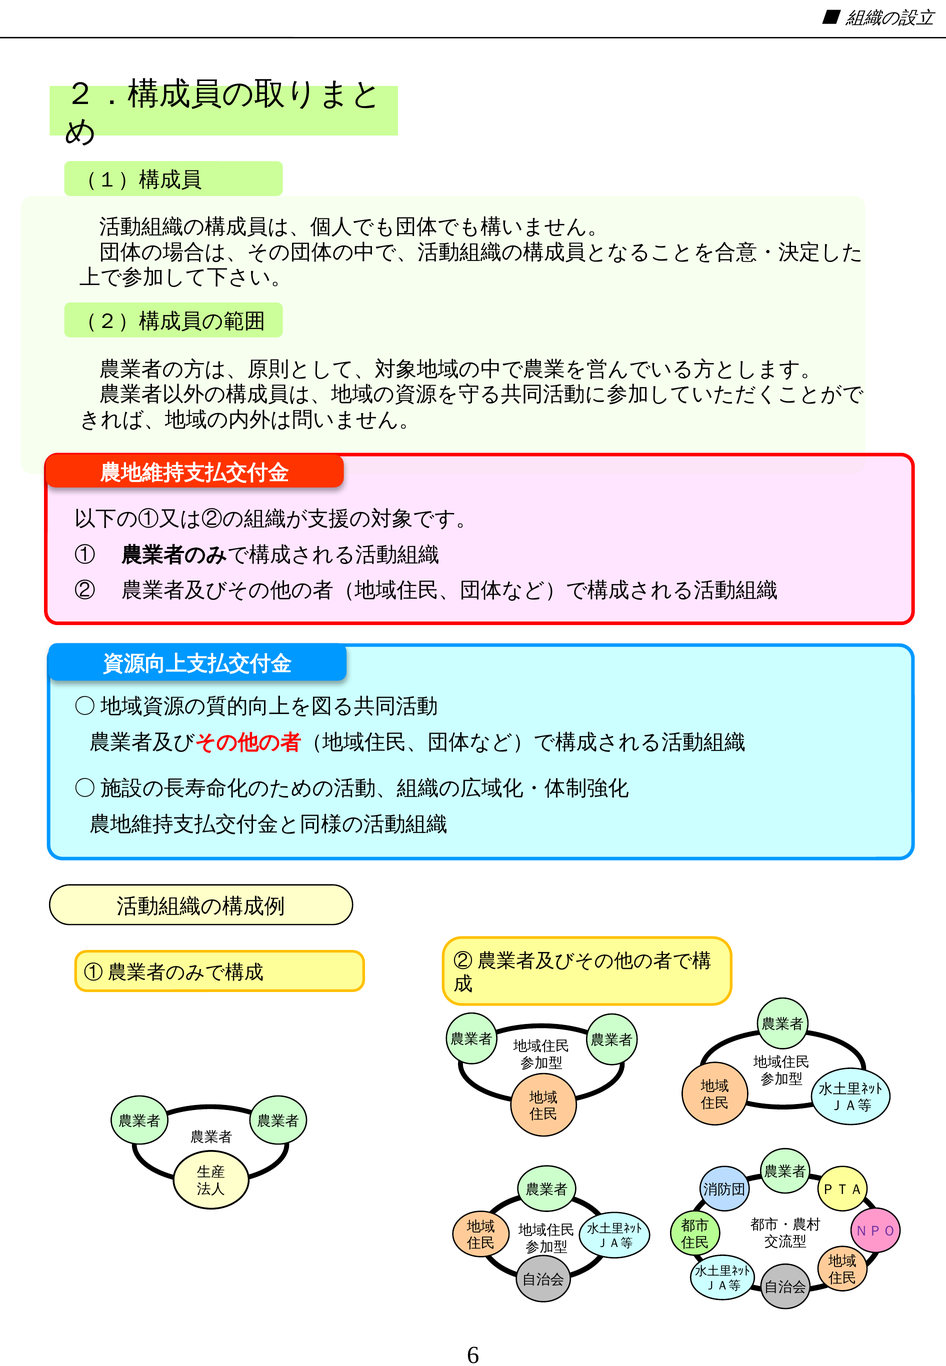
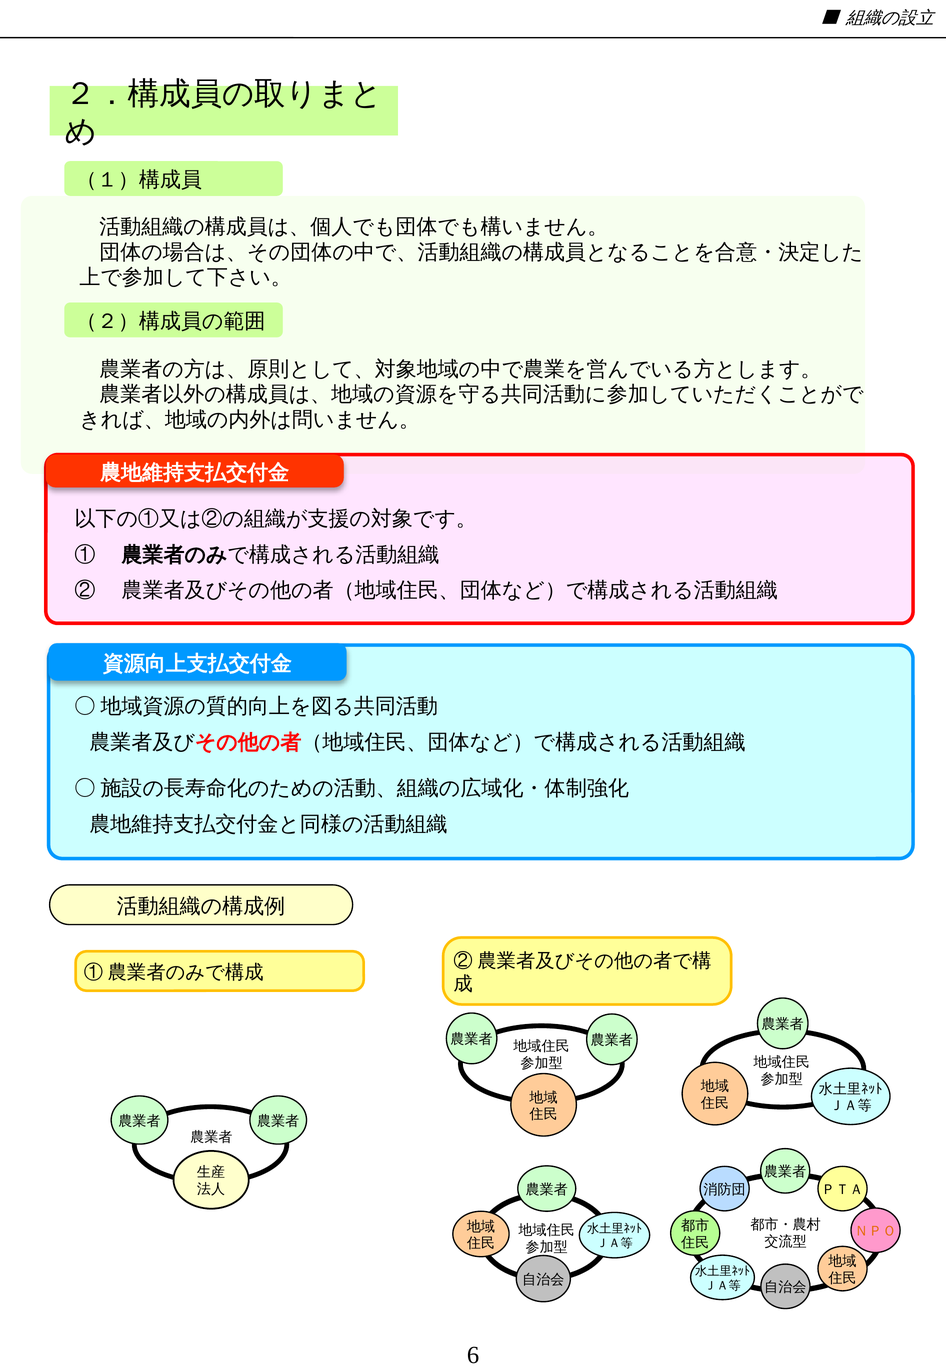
ＮＰＯ colour: purple -> orange (875, 1232)
